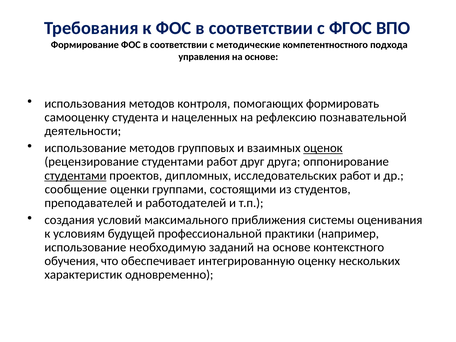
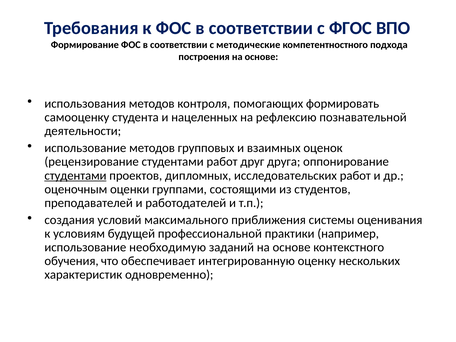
управления: управления -> построения (204, 57)
оценок underline: present -> none (323, 148)
сообщение: сообщение -> оценочным (76, 189)
